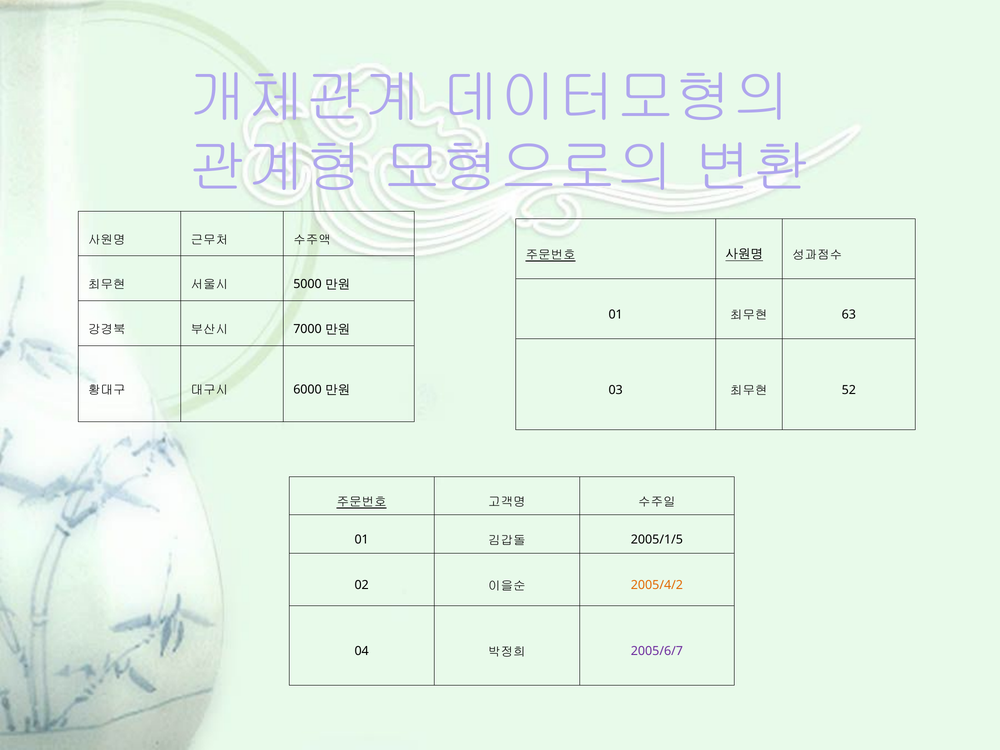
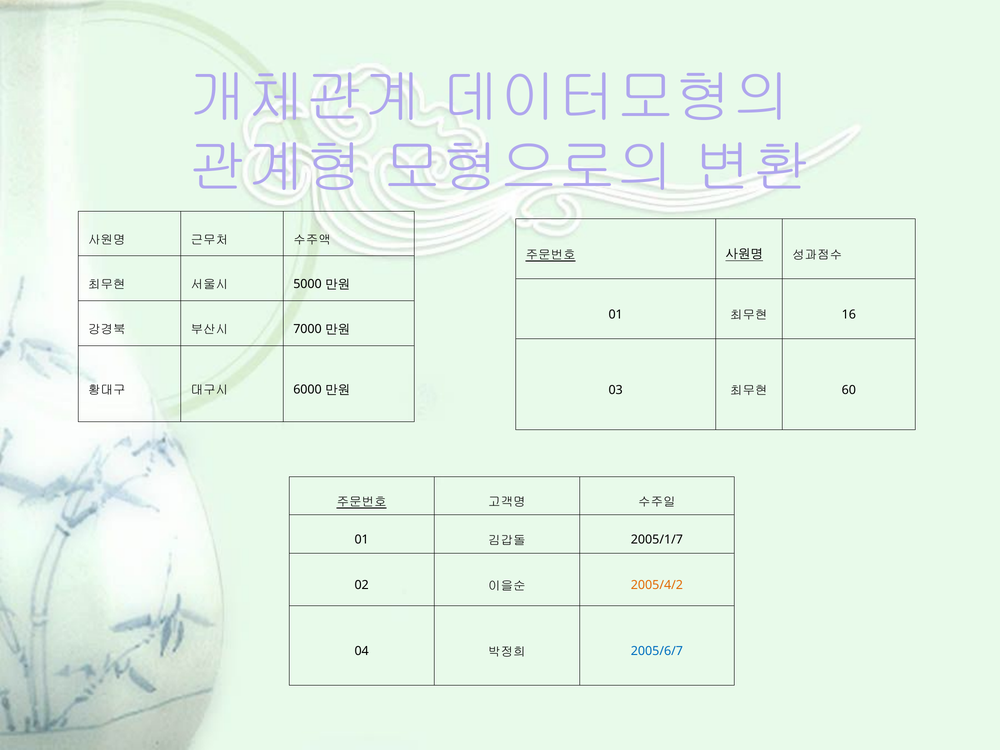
63: 63 -> 16 (849, 314)
52: 52 -> 60 (849, 390)
2005/1/5: 2005/1/5 -> 2005/1/7 (657, 540)
2005/6/7 colour: purple -> blue (657, 651)
